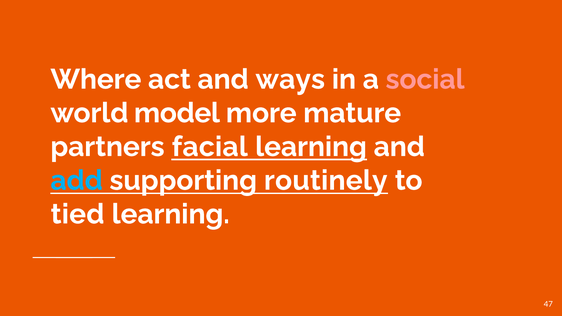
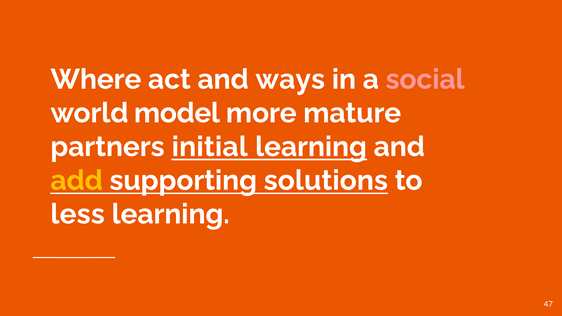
facial: facial -> initial (210, 147)
add colour: light blue -> yellow (77, 181)
routinely: routinely -> solutions (326, 181)
tied: tied -> less (78, 214)
